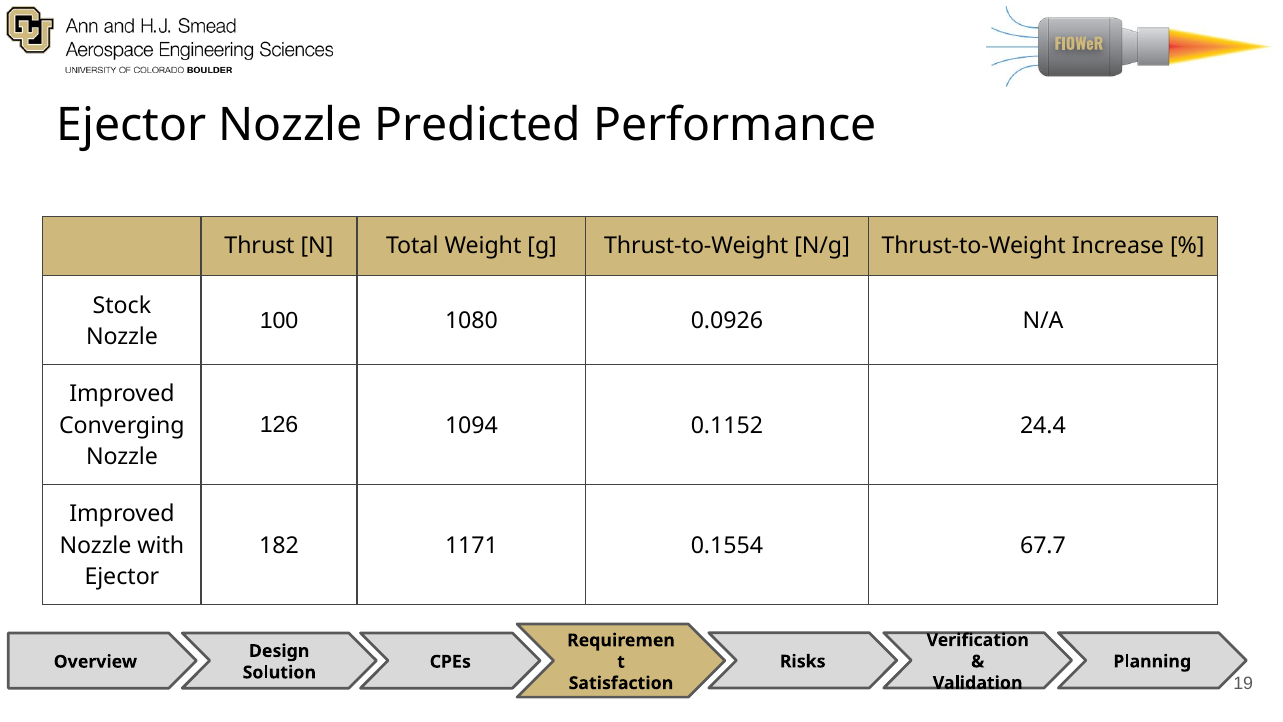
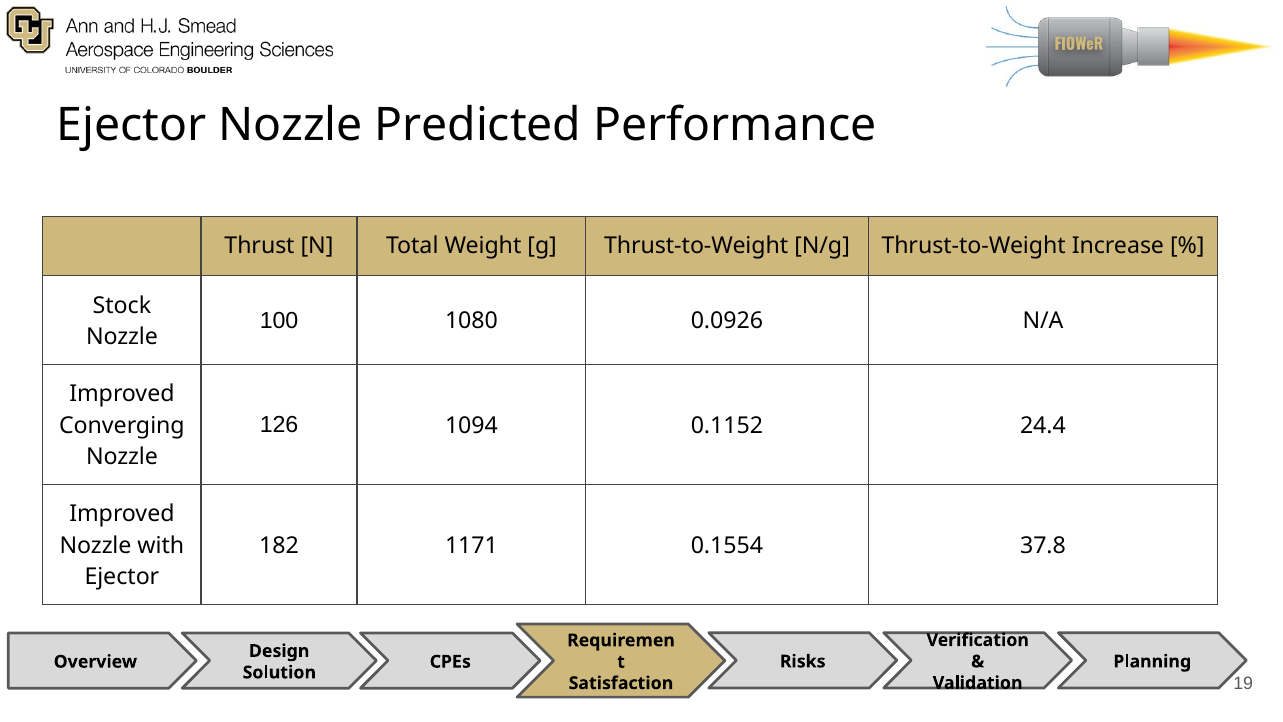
67.7: 67.7 -> 37.8 (1043, 545)
